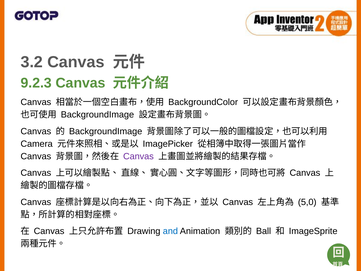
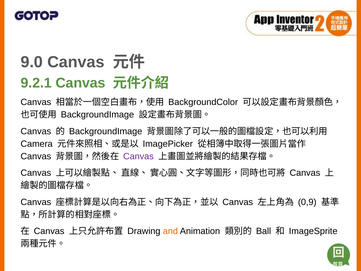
3.2: 3.2 -> 9.0 (32, 62)
9.2.3: 9.2.3 -> 9.2.1 (36, 83)
5,0: 5,0 -> 0,9 (307, 202)
and colour: blue -> orange (170, 231)
